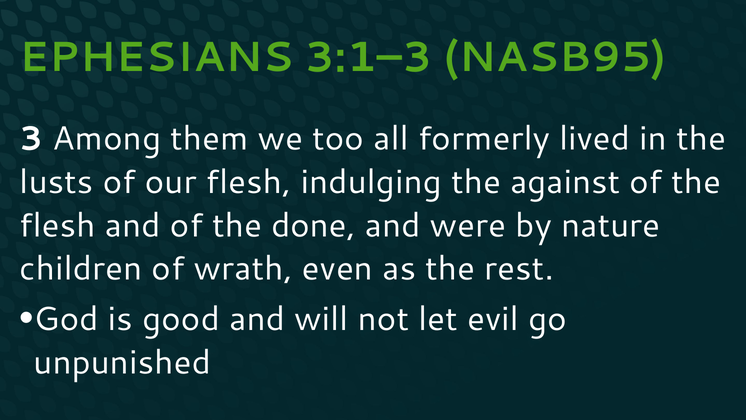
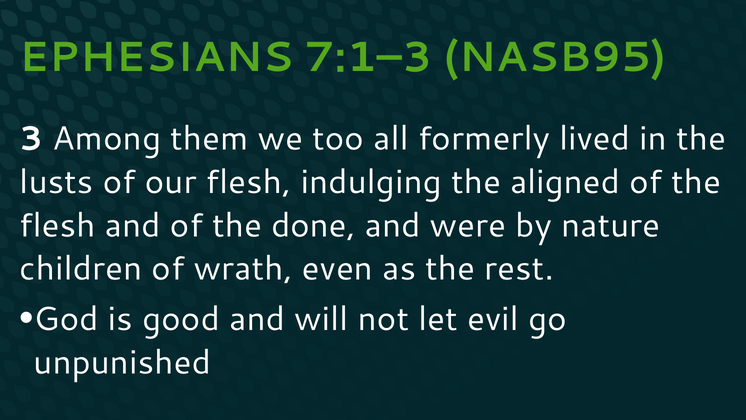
3:1–3: 3:1–3 -> 7:1–3 (368, 57)
against: against -> aligned (565, 182)
